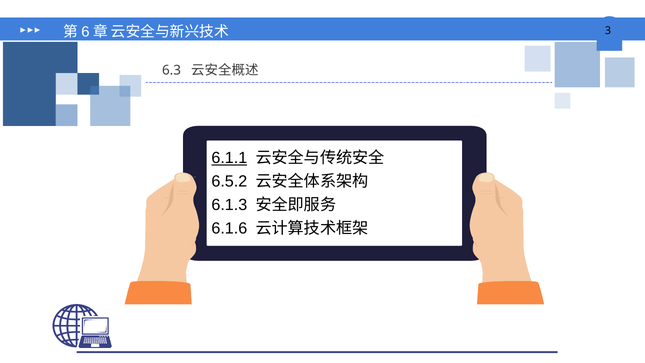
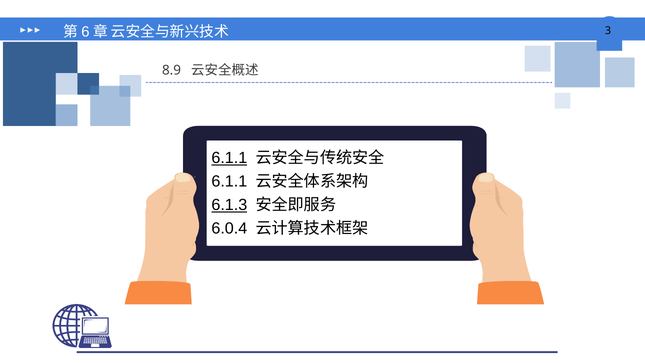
6.3: 6.3 -> 8.9 (172, 70)
6.5.2: 6.5.2 -> 6.1.1 (229, 181)
6.1.3 underline: none -> present (229, 205)
6.1.6: 6.1.6 -> 6.0.4 (229, 228)
